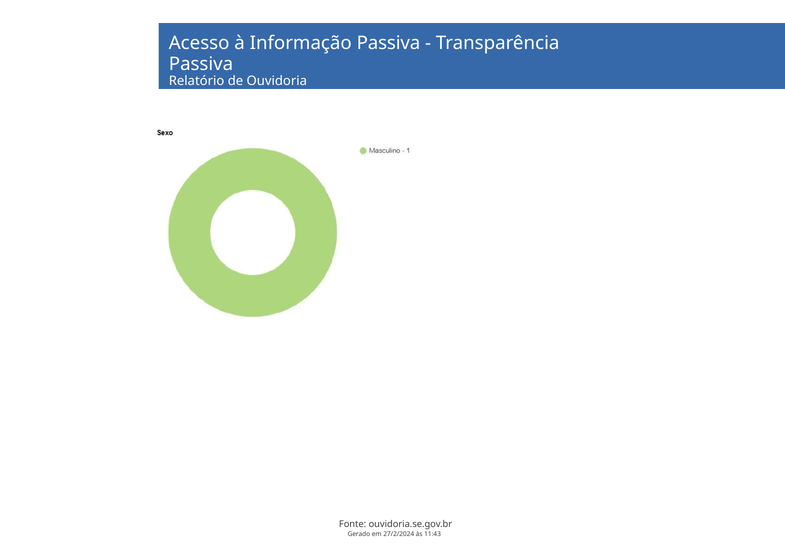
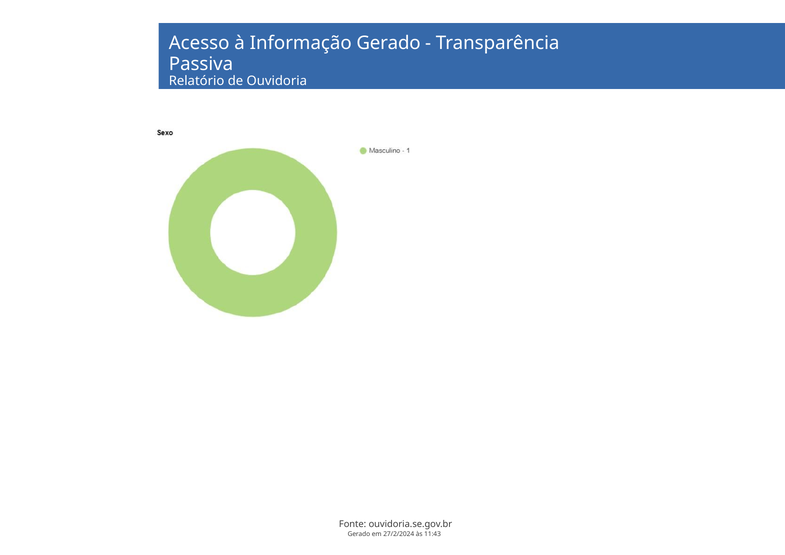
Informação Passiva: Passiva -> Gerado (389, 43)
